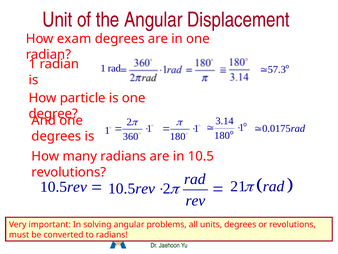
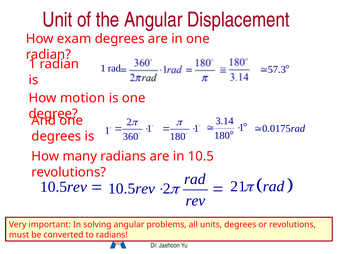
particle: particle -> motion (83, 98)
